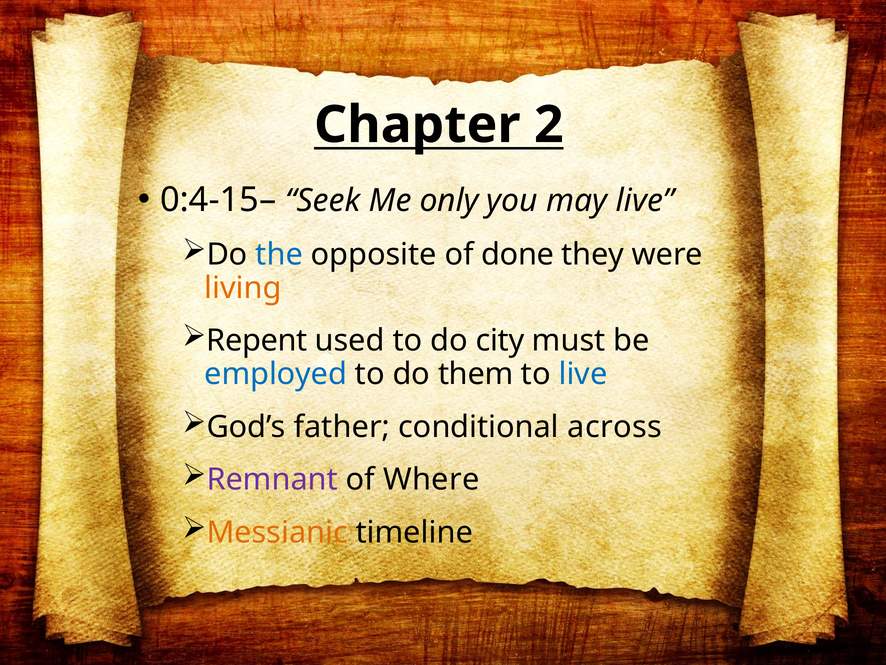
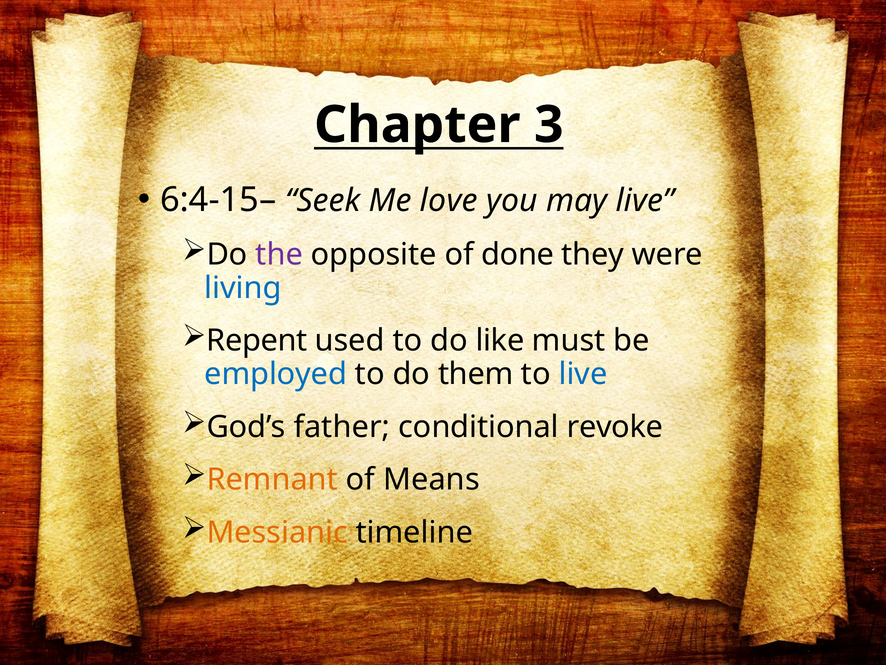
2: 2 -> 3 (549, 125)
0:4-15–: 0:4-15– -> 6:4-15– (218, 200)
only: only -> love (449, 200)
the colour: blue -> purple (279, 255)
living colour: orange -> blue (243, 288)
city: city -> like (500, 341)
across: across -> revoke (615, 427)
Remnant colour: purple -> orange (272, 479)
Where: Where -> Means (431, 479)
